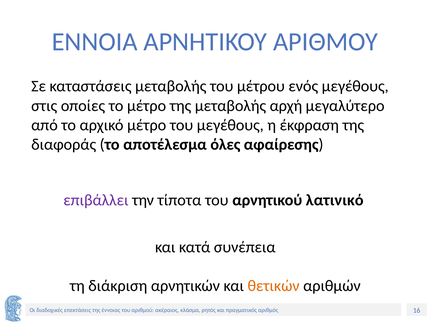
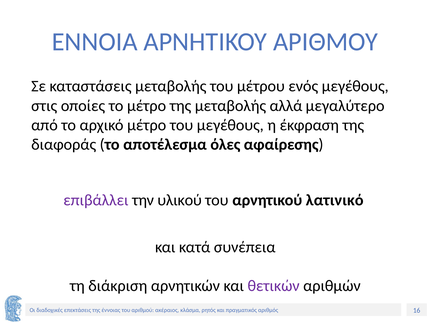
αρχή: αρχή -> αλλά (286, 106)
τίποτα: τίποτα -> υλικού (180, 200)
θετικών colour: orange -> purple (274, 286)
